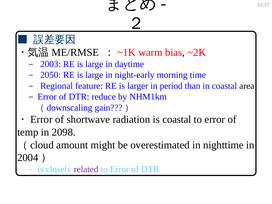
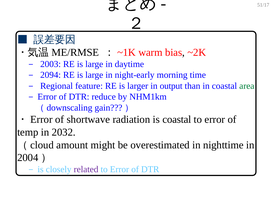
2050: 2050 -> 2094 (51, 75)
period: period -> output (171, 86)
area colour: black -> green (247, 86)
2098: 2098 -> 2032 (64, 132)
